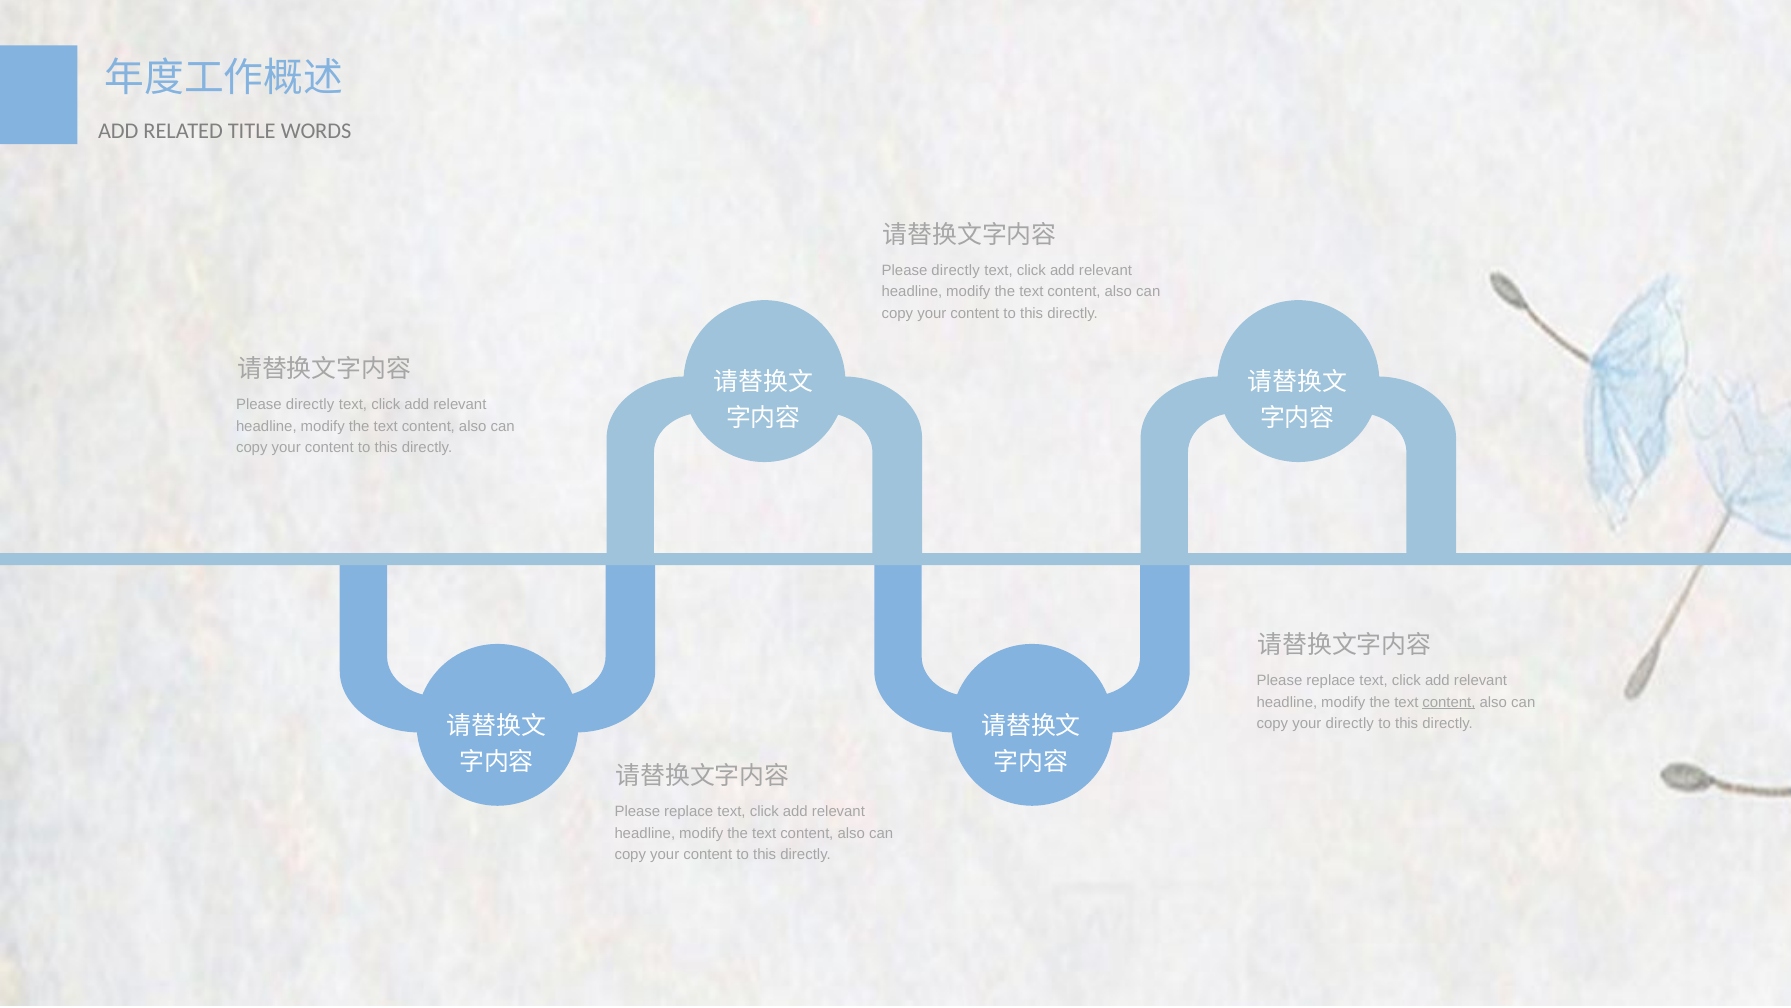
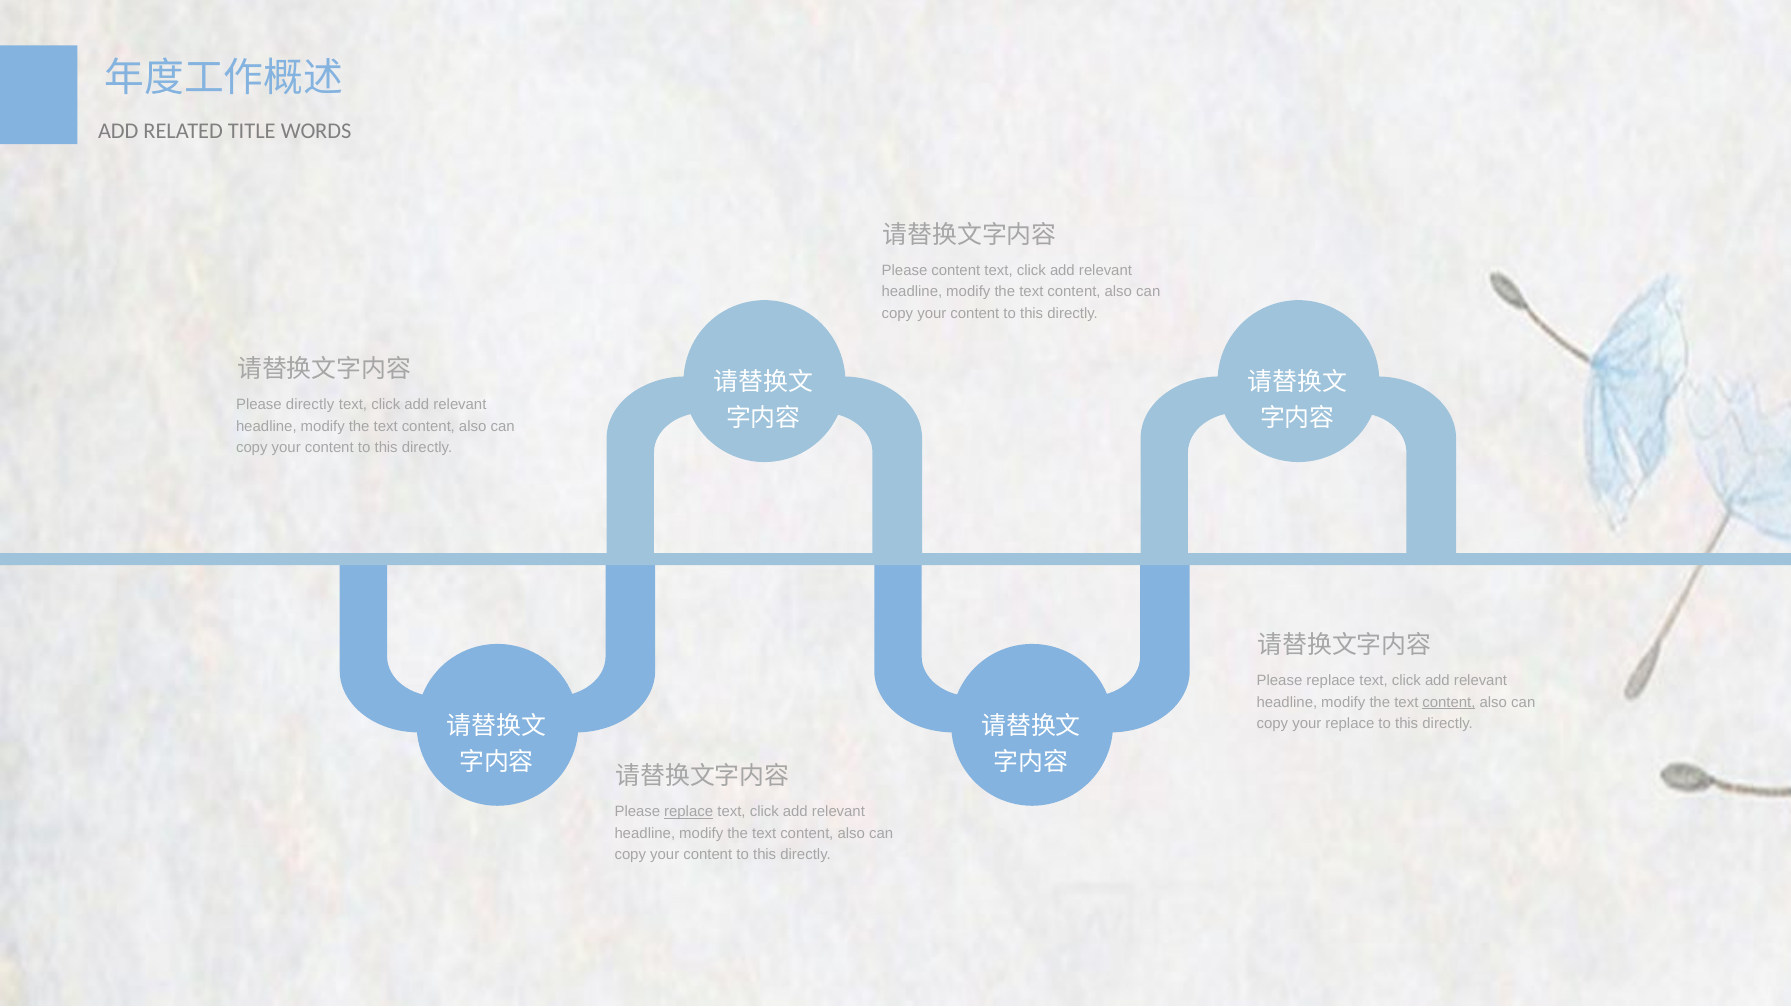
directly: directly -> content (956, 270)
your directly: directly -> replace (1350, 723)
replace underline: none -> present (689, 812)
